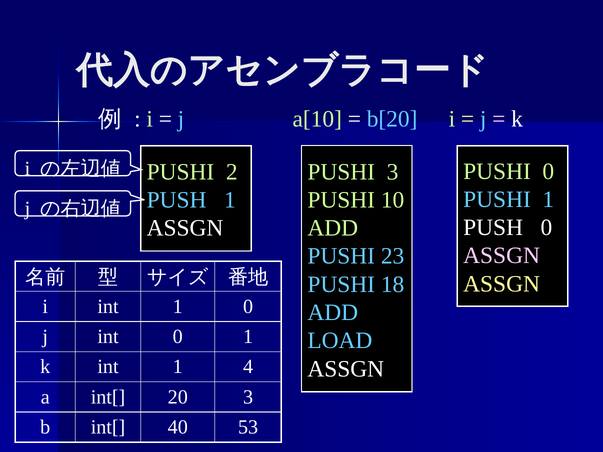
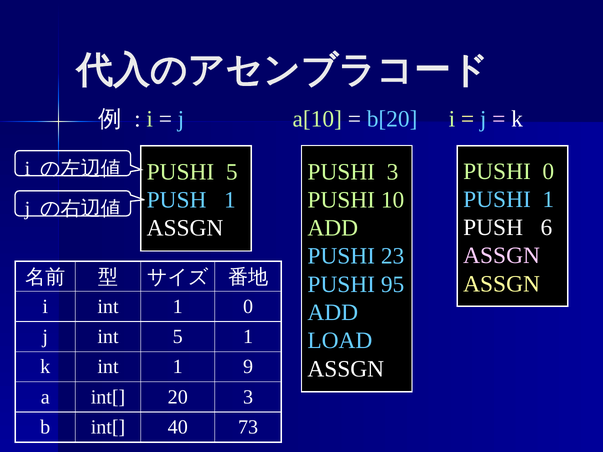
PUSHI 2: 2 -> 5 (232, 172)
PUSH 0: 0 -> 6 (546, 228)
18: 18 -> 95 (393, 285)
int 0: 0 -> 5 (178, 337)
4: 4 -> 9 (248, 367)
53: 53 -> 73 (248, 427)
